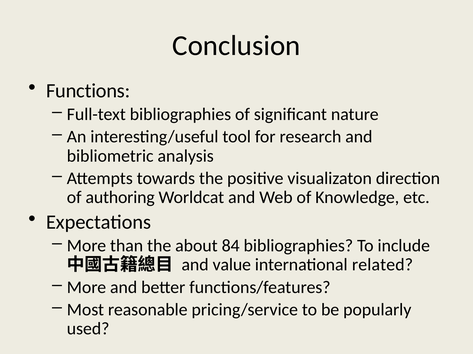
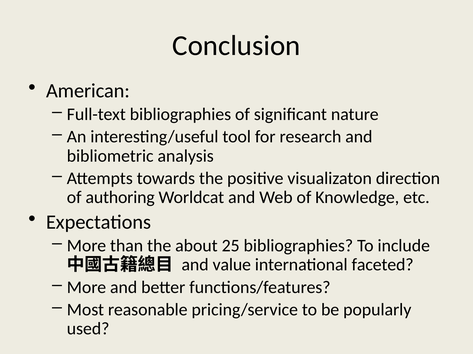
Functions: Functions -> American (88, 91)
84: 84 -> 25 (231, 246)
related: related -> faceted (383, 265)
